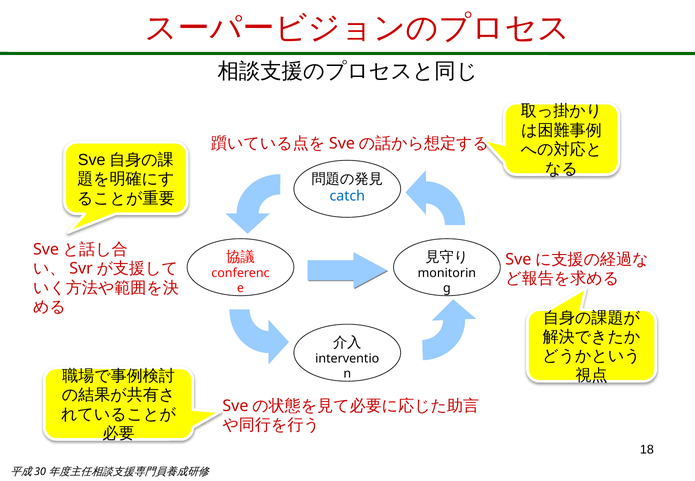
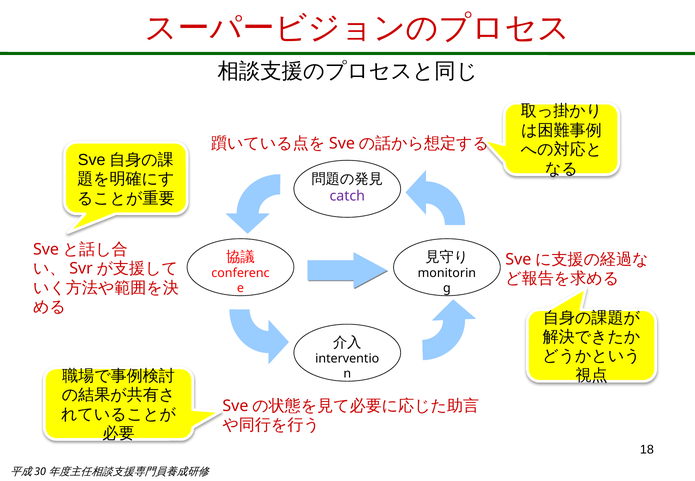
catch colour: blue -> purple (347, 196)
